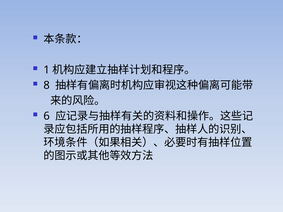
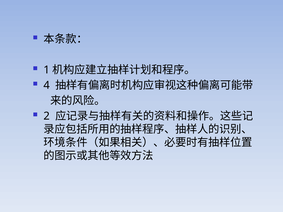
8: 8 -> 4 (47, 85)
6: 6 -> 2 (47, 116)
